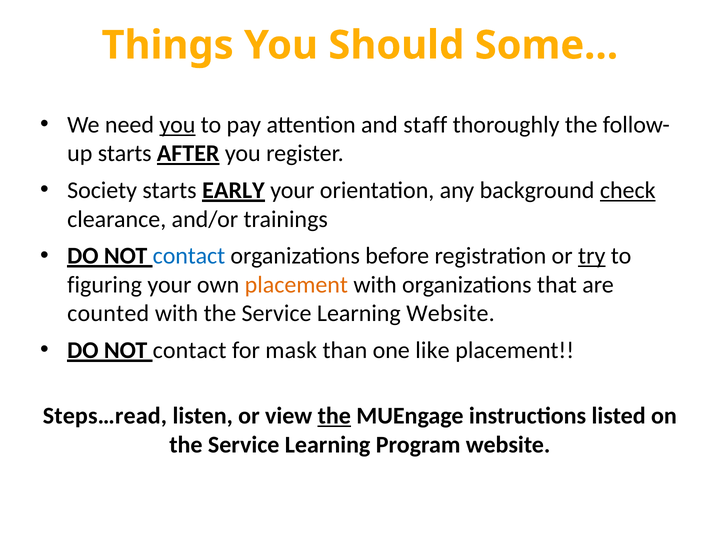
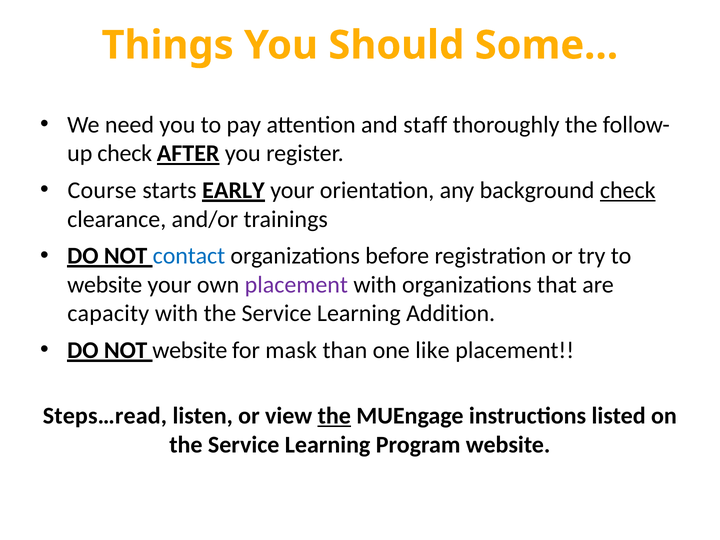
you underline: present -> none (177, 125)
starts: starts -> check (125, 154)
Society: Society -> Course (102, 190)
try underline: present -> none (592, 256)
figuring: figuring -> website (105, 285)
placement colour: orange -> purple (296, 285)
counted: counted -> capacity (108, 314)
Learning Website: Website -> Addition (451, 314)
contact: contact -> website (190, 350)
